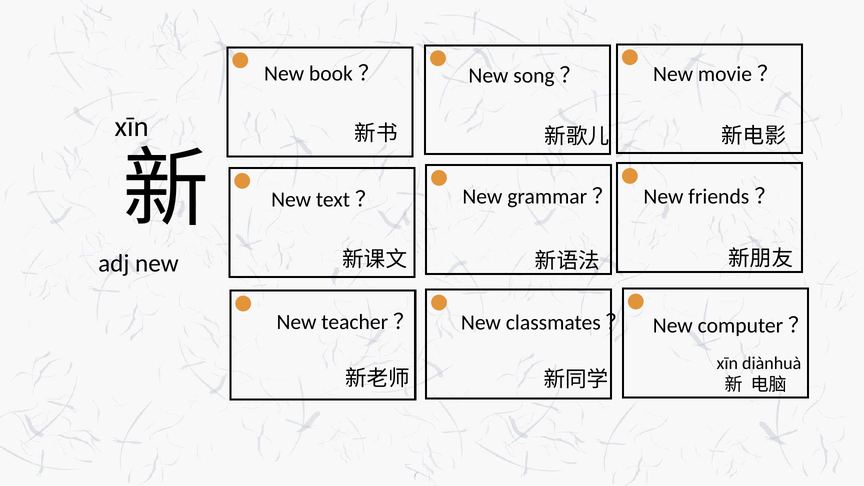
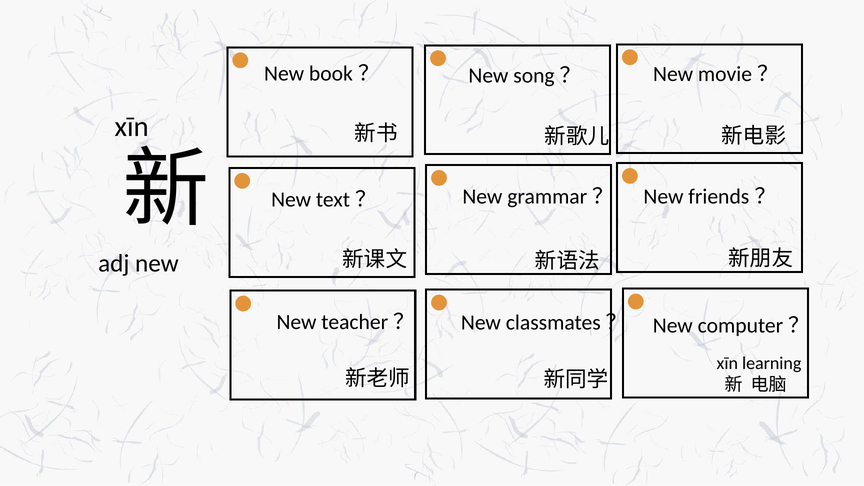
diànhuà: diànhuà -> learning (772, 363)
